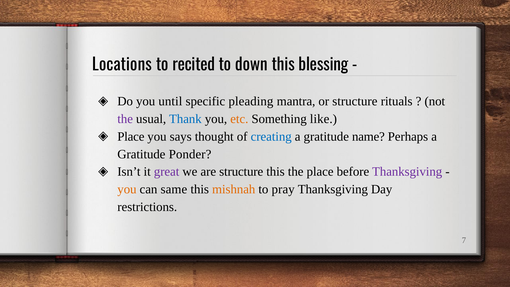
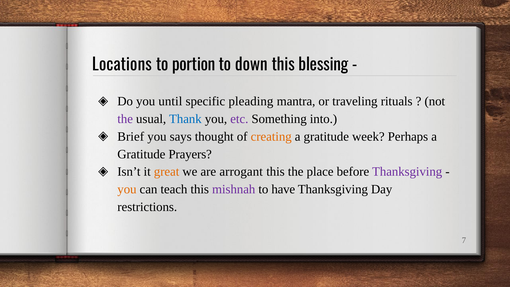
recited: recited -> portion (194, 65)
or structure: structure -> traveling (355, 101)
etc colour: orange -> purple (239, 119)
like: like -> into (323, 119)
Place: Place -> Brief (131, 137)
creating colour: blue -> orange (271, 137)
name: name -> week (368, 137)
Ponder: Ponder -> Prayers (190, 154)
great colour: purple -> orange (167, 172)
are structure: structure -> arrogant (241, 172)
same: same -> teach (174, 189)
mishnah colour: orange -> purple (234, 189)
pray: pray -> have (283, 189)
